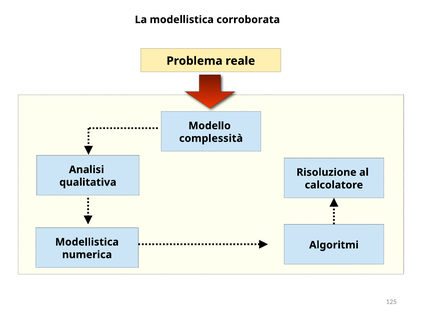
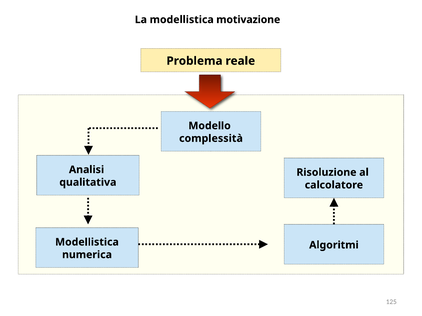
corroborata: corroborata -> motivazione (248, 20)
